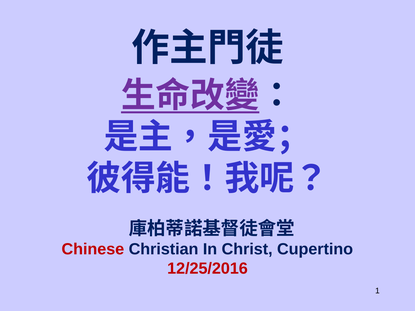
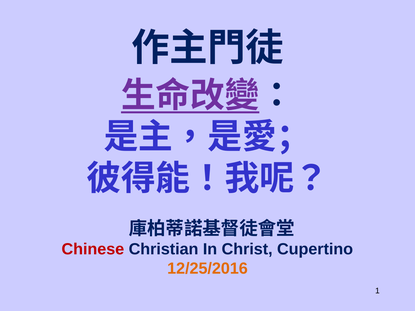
12/25/2016 colour: red -> orange (207, 269)
